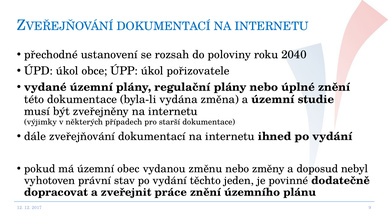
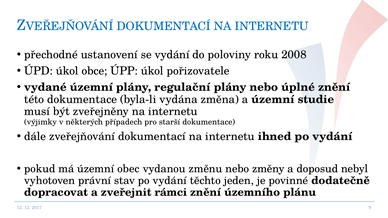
se rozsah: rozsah -> vydání (172, 55)
2040: 2040 -> 2008 (294, 55)
práce: práce -> rámci (171, 193)
